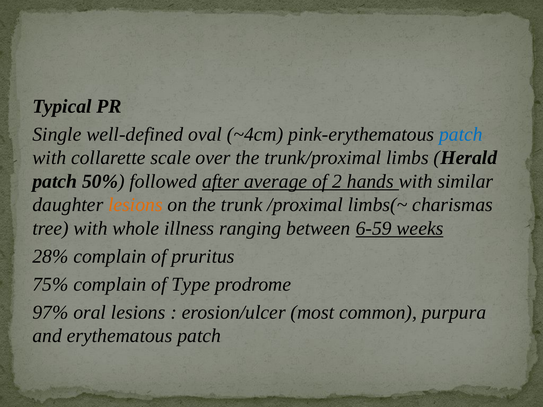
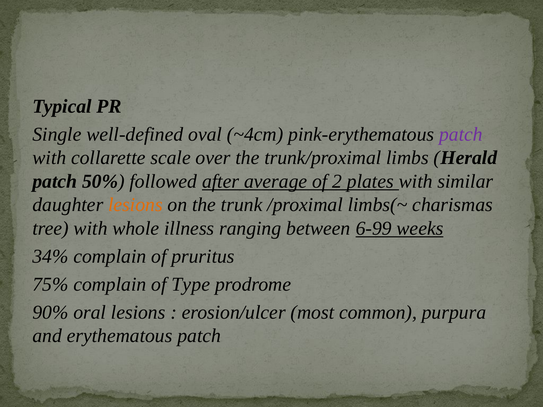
patch colour: blue -> purple (461, 134)
hands: hands -> plates (370, 181)
6-59: 6-59 -> 6-99 (374, 228)
28%: 28% -> 34% (50, 256)
97%: 97% -> 90% (50, 313)
